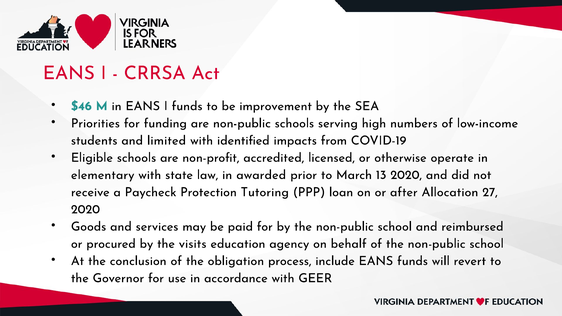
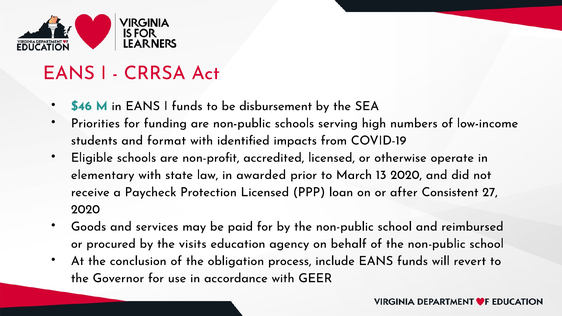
improvement: improvement -> disbursement (276, 106)
limited: limited -> format (167, 140)
Protection Tutoring: Tutoring -> Licensed (265, 192)
Allocation: Allocation -> Consistent (450, 192)
